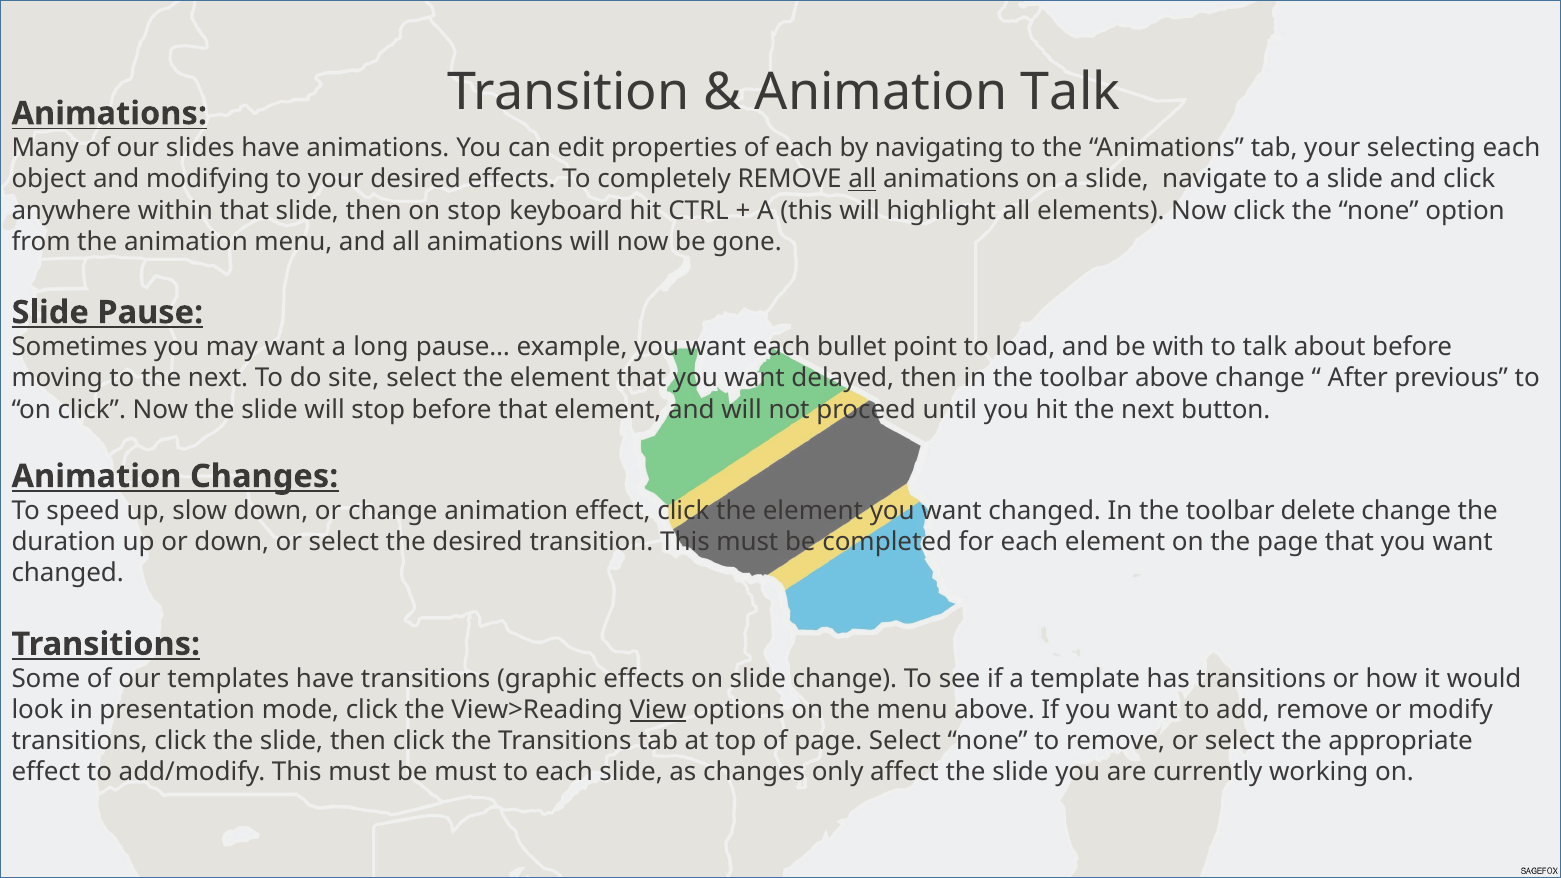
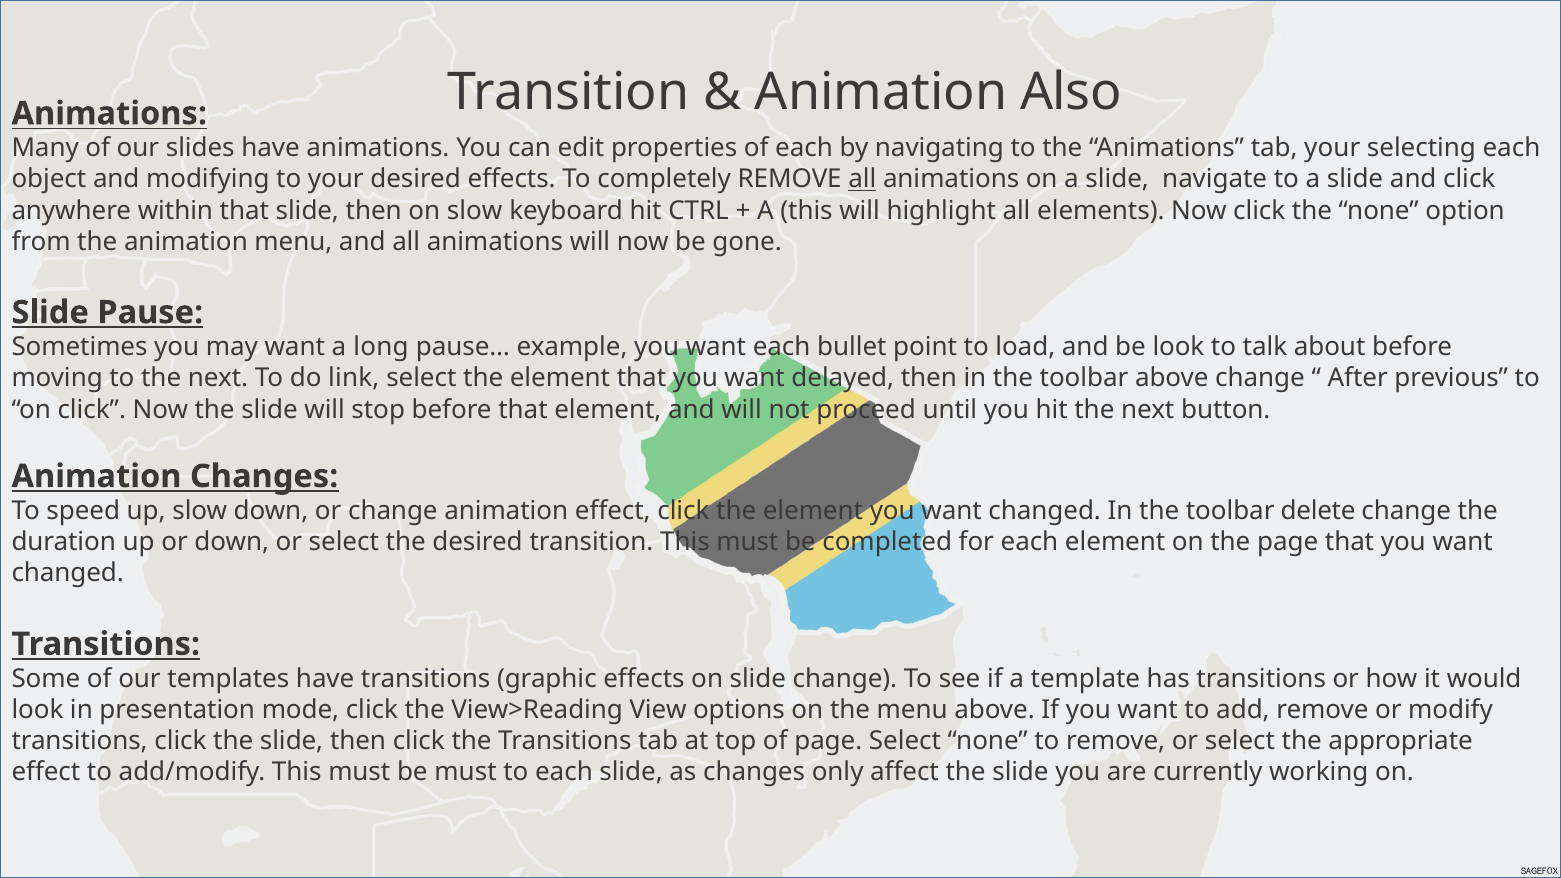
Animation Talk: Talk -> Also (1071, 92)
on stop: stop -> slow (475, 211)
be with: with -> look (1178, 347)
site: site -> link (354, 378)
View underline: present -> none (658, 710)
